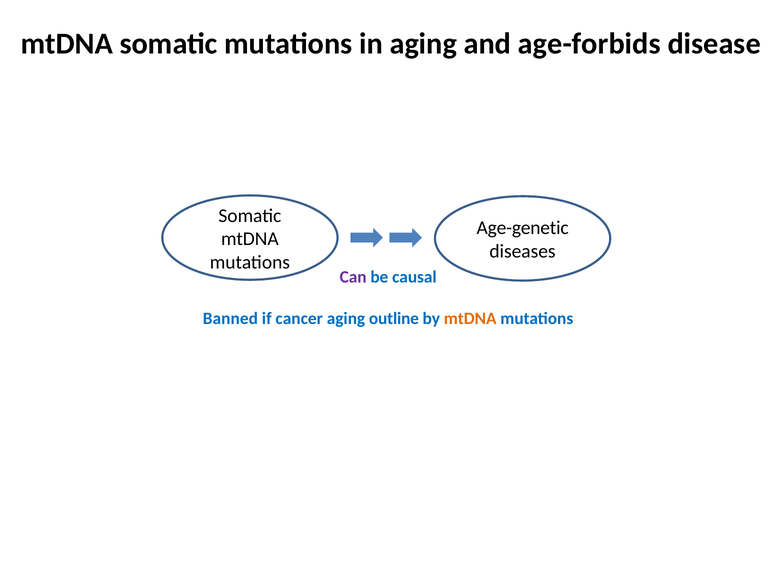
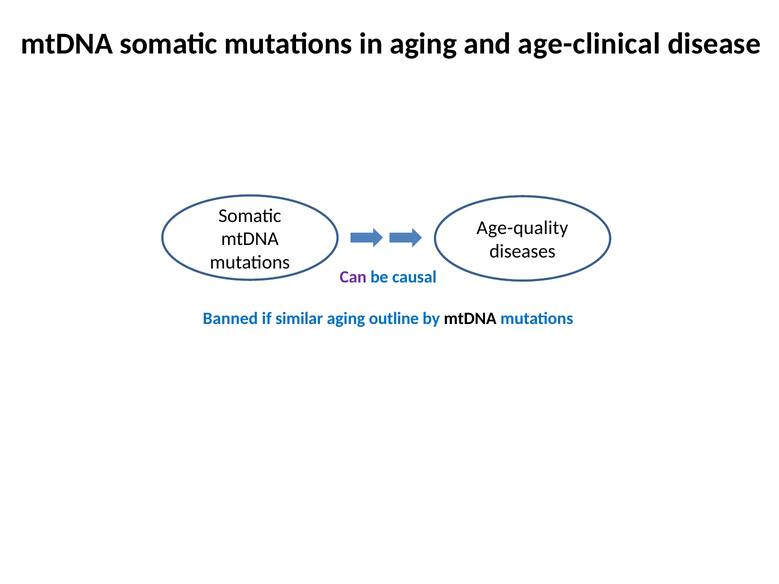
age-forbids: age-forbids -> age-clinical (589, 44)
Age-genetic: Age-genetic -> Age-quality (522, 228)
cancer: cancer -> similar (299, 319)
mtDNA colour: orange -> black (470, 319)
